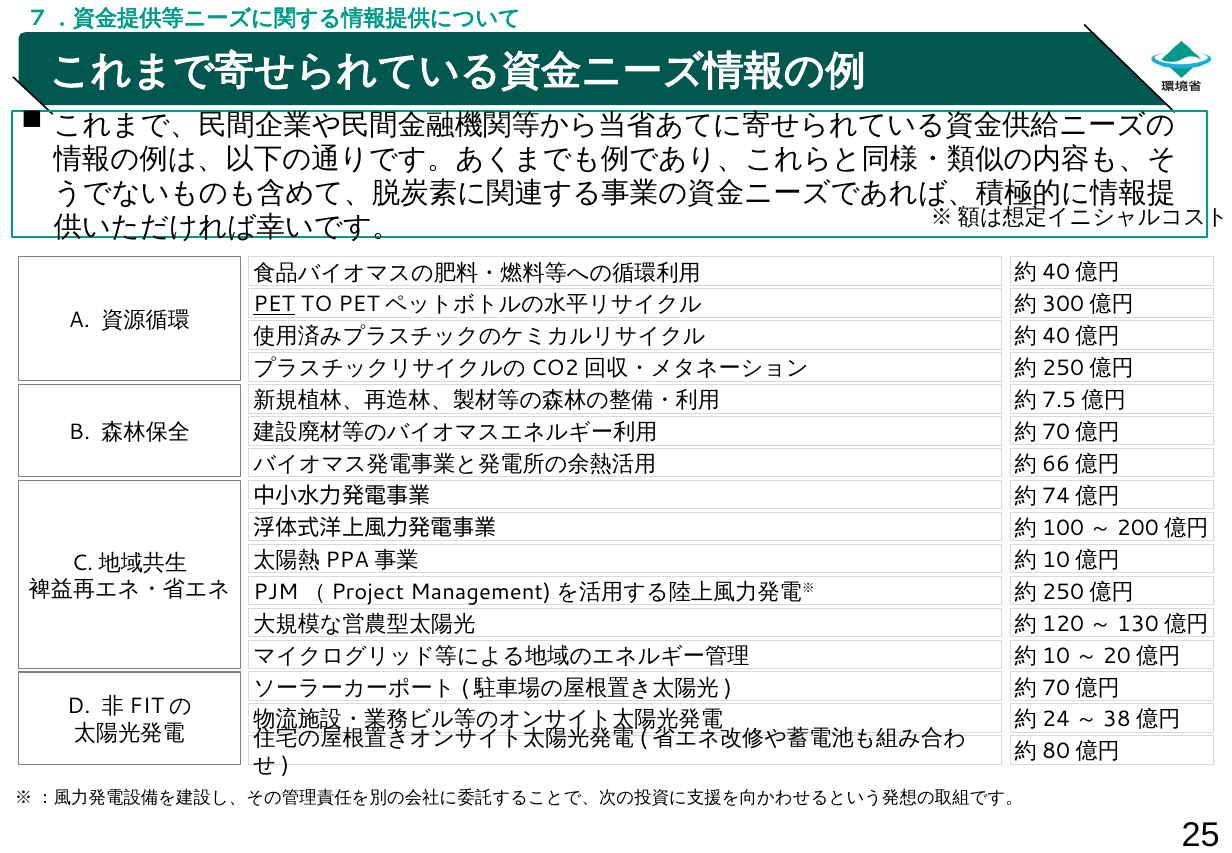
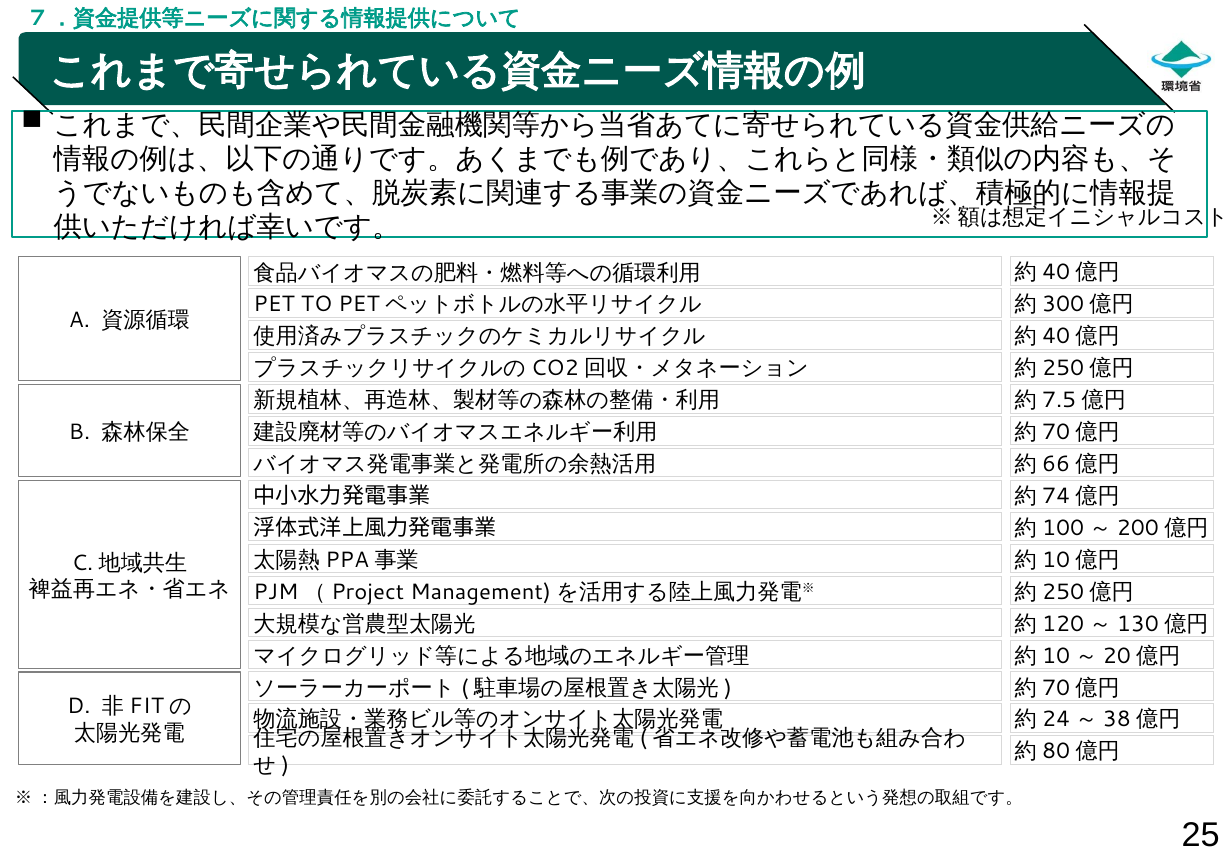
PET underline: present -> none (274, 305)
